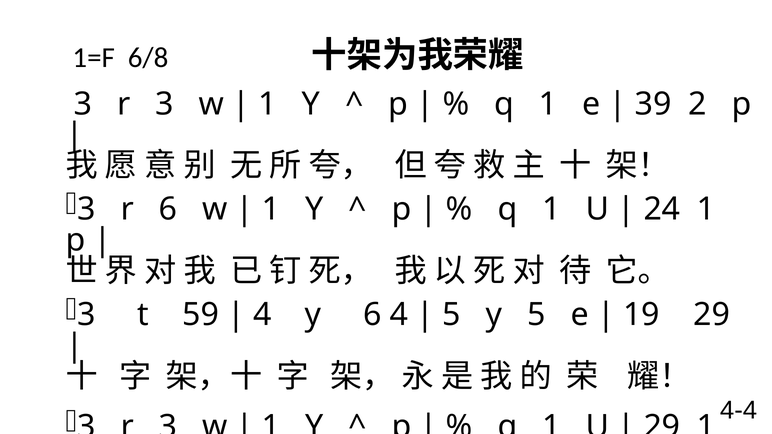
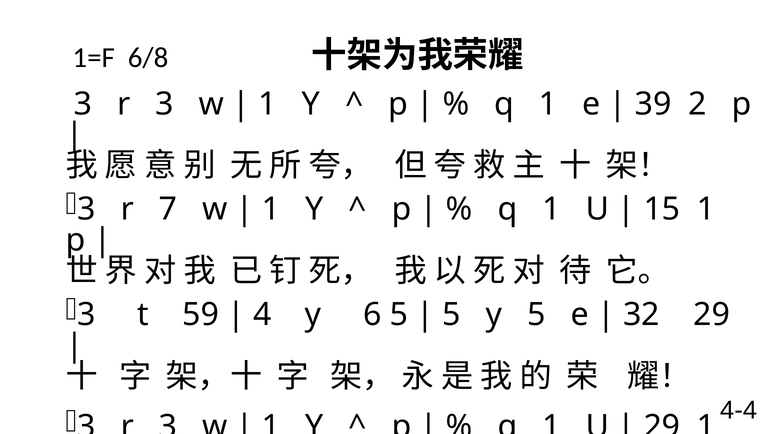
r 6: 6 -> 7 (168, 209)
24: 24 -> 15 (662, 209)
6 4: 4 -> 5 (399, 315)
19: 19 -> 32 (641, 315)
